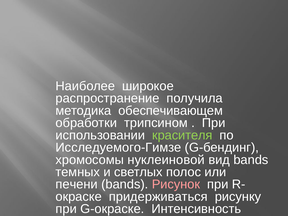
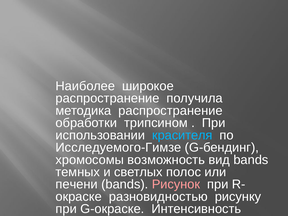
методика обеспечивающем: обеспечивающем -> распространение (171, 111)
красителя colour: light green -> light blue (182, 135)
нуклеиновой: нуклеиновой -> возможность (166, 160)
придерживаться: придерживаться -> разновидностью (158, 197)
